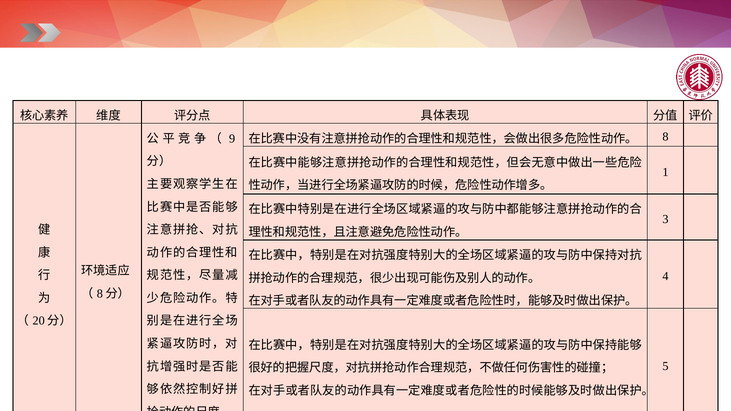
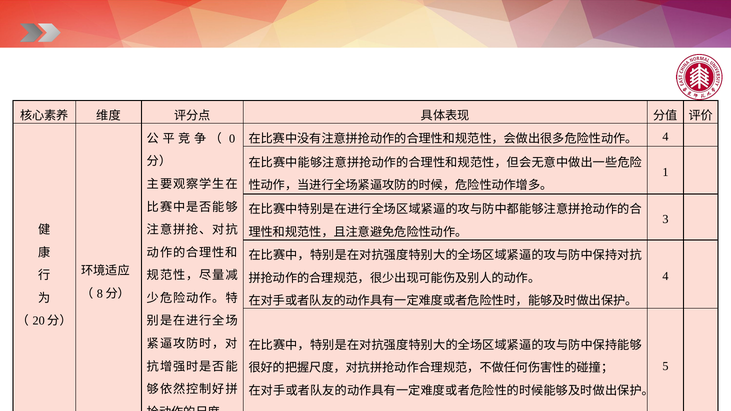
9: 9 -> 0 (232, 139)
8: 8 -> 4 (665, 137)
